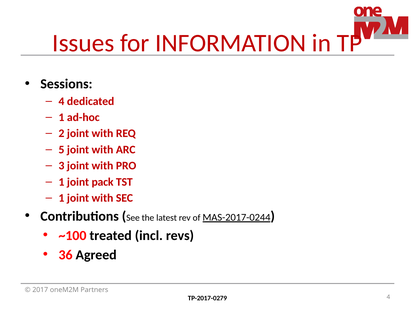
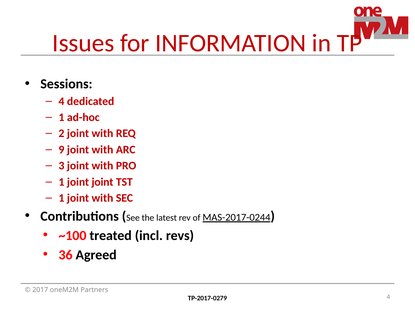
5: 5 -> 9 (61, 150)
joint pack: pack -> joint (103, 182)
